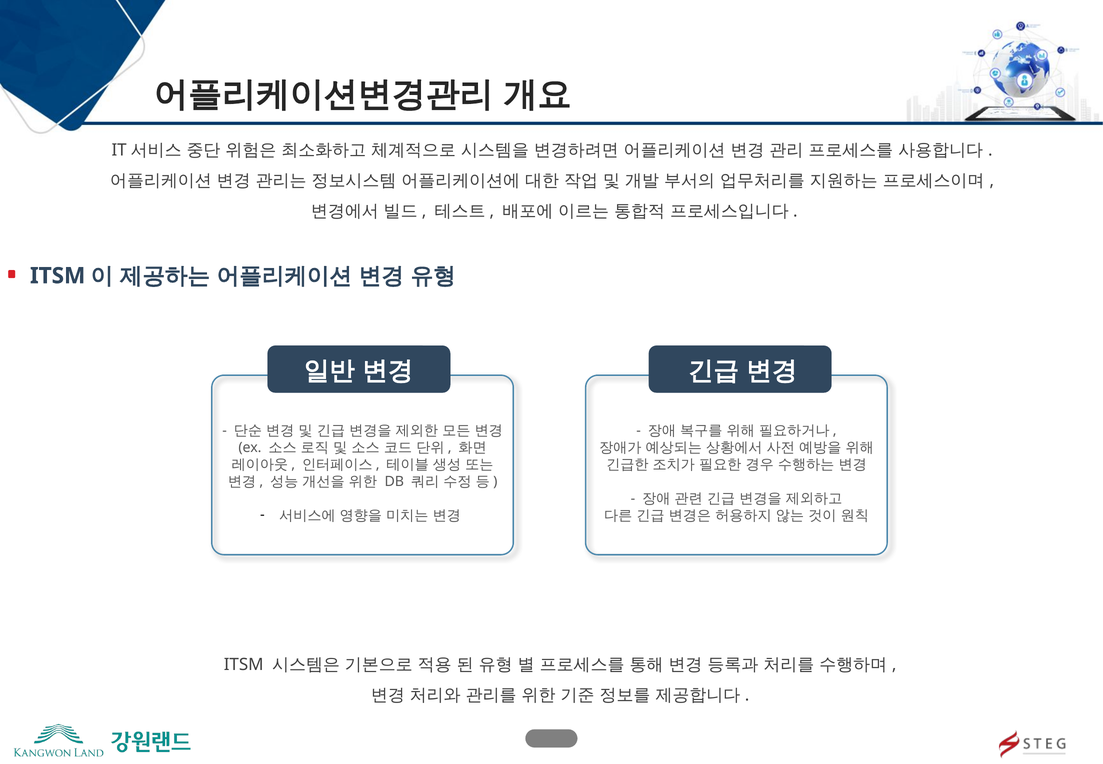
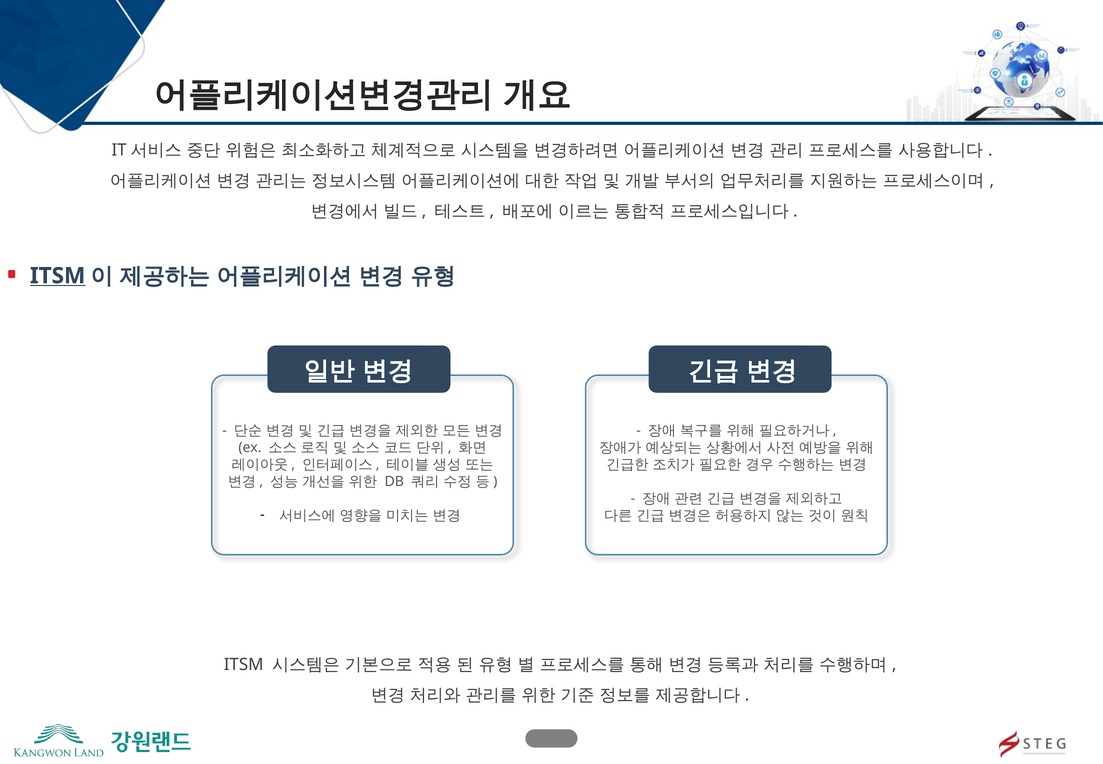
ITSM underline: none -> present (58, 276)
